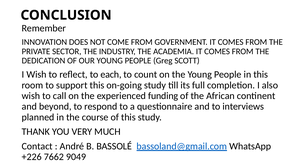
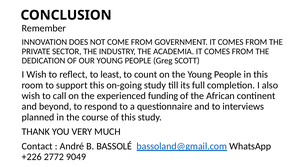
each: each -> least (111, 74)
7662: 7662 -> 2772 (54, 156)
